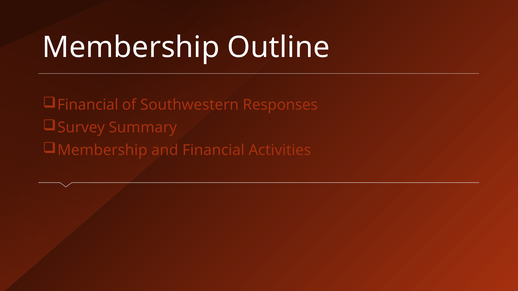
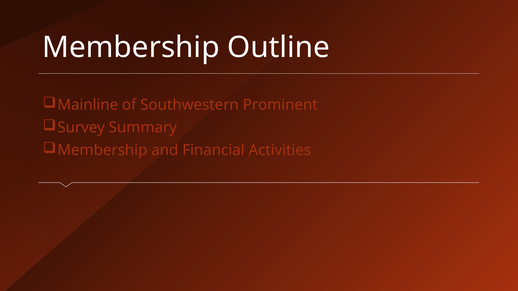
Financial: Financial -> Mainline (88, 105)
Responses: Responses -> Prominent (280, 105)
